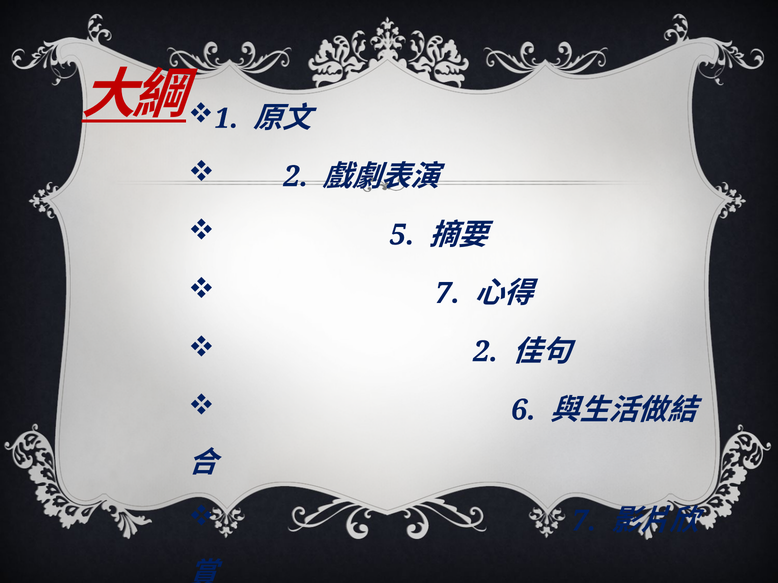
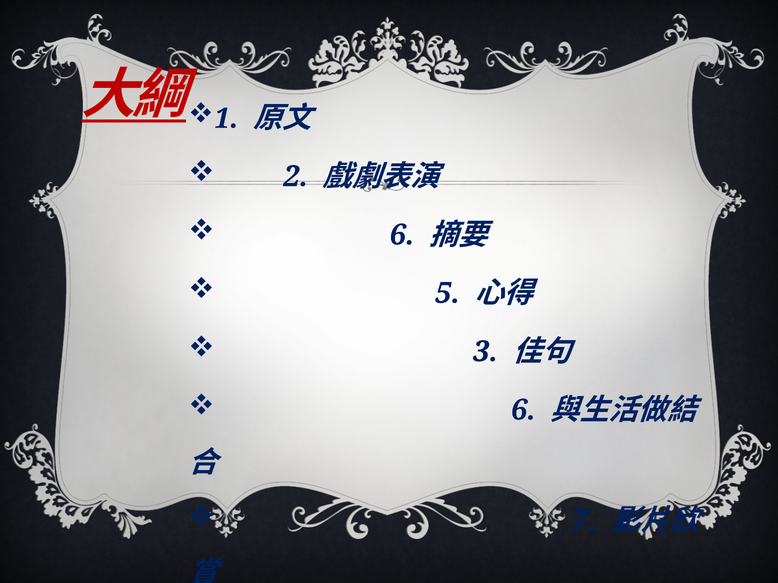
5: 5 -> 6 (402, 235)
7: 7 -> 5 (448, 294)
2: 2 -> 3 (485, 352)
